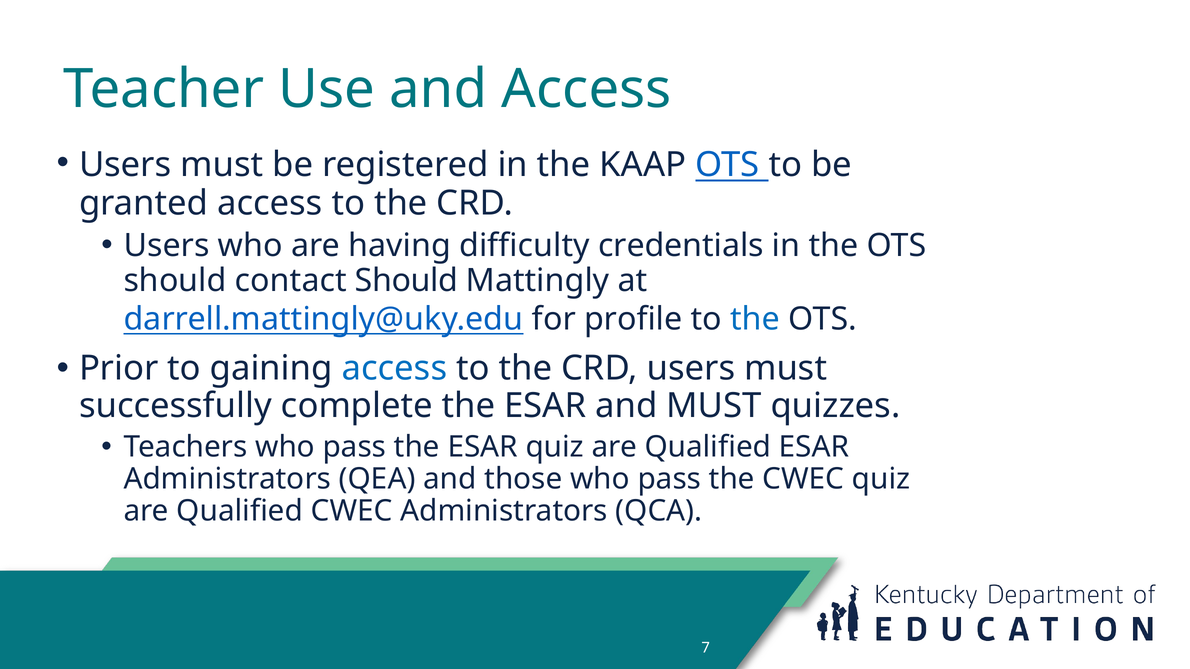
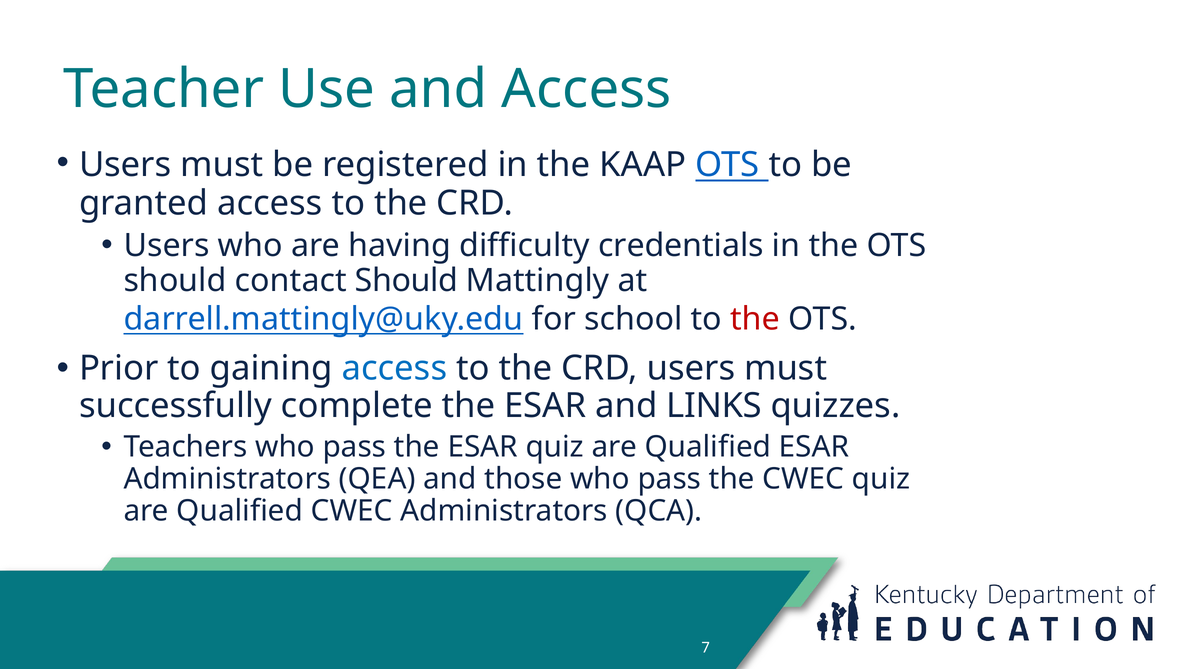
profile: profile -> school (633, 319)
the colour: blue -> red (755, 319)
and MUST: MUST -> LINKS (714, 406)
